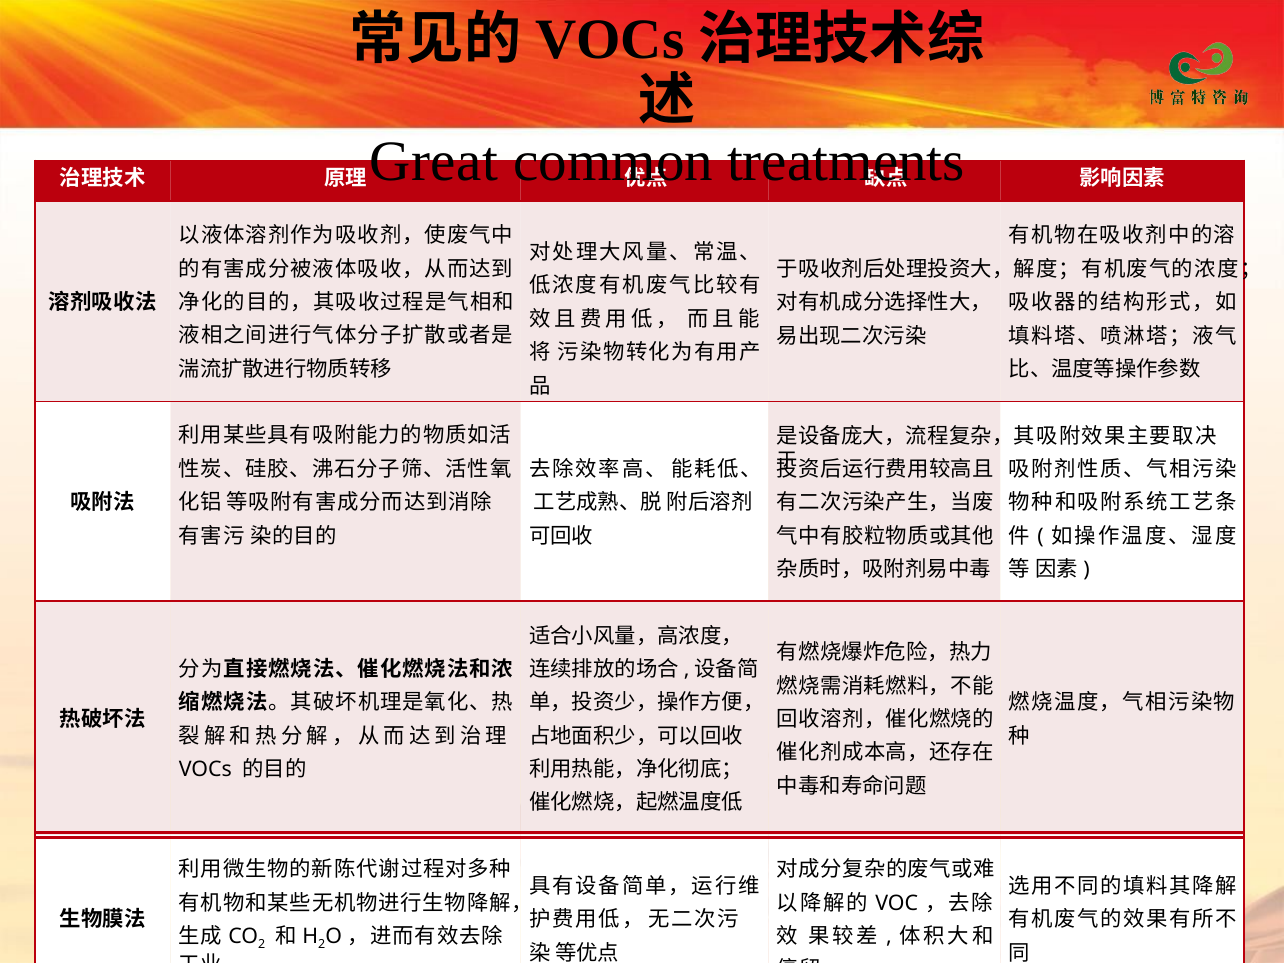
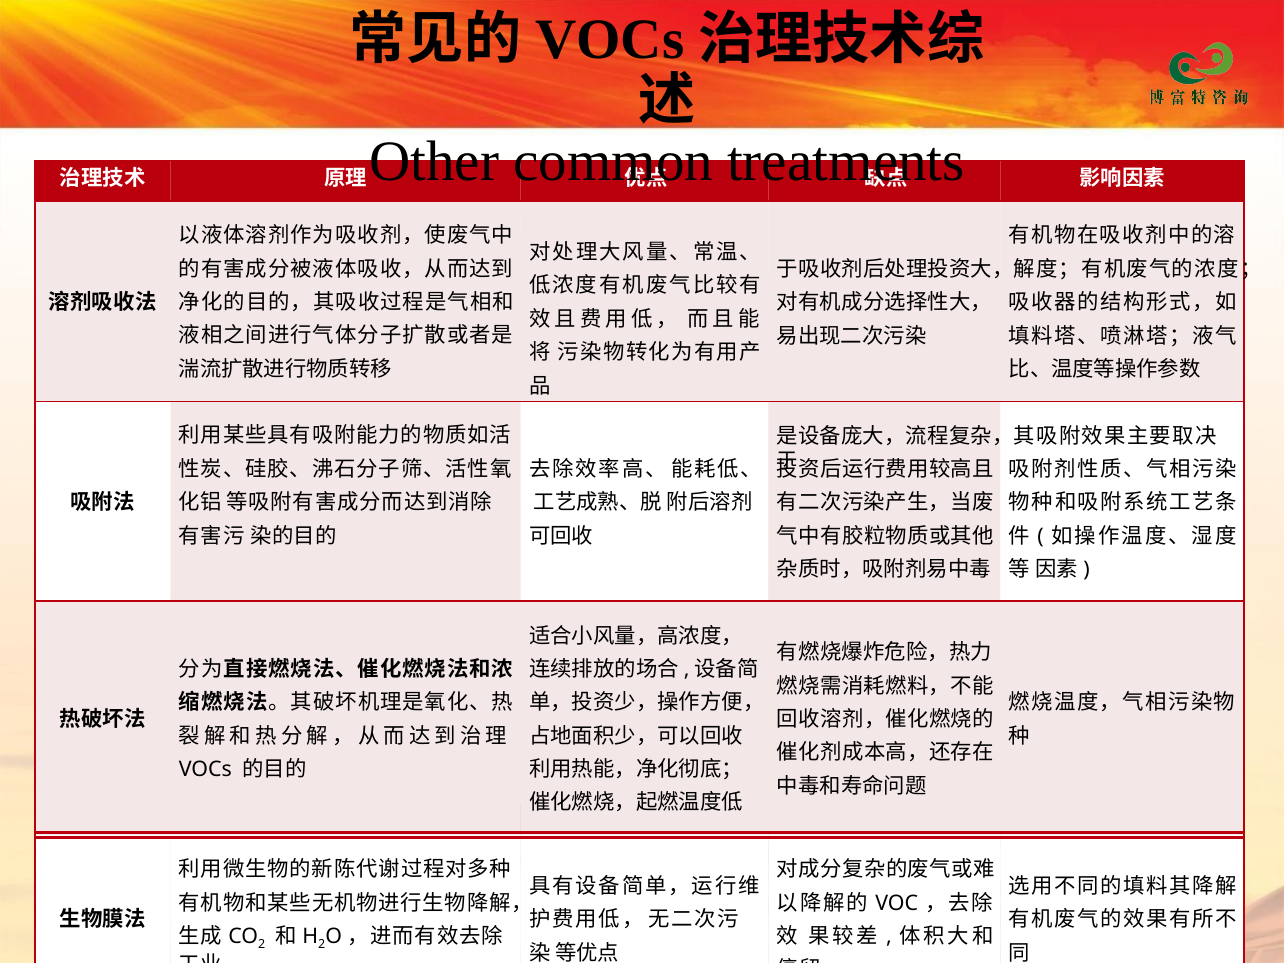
Great: Great -> Other (434, 161)
